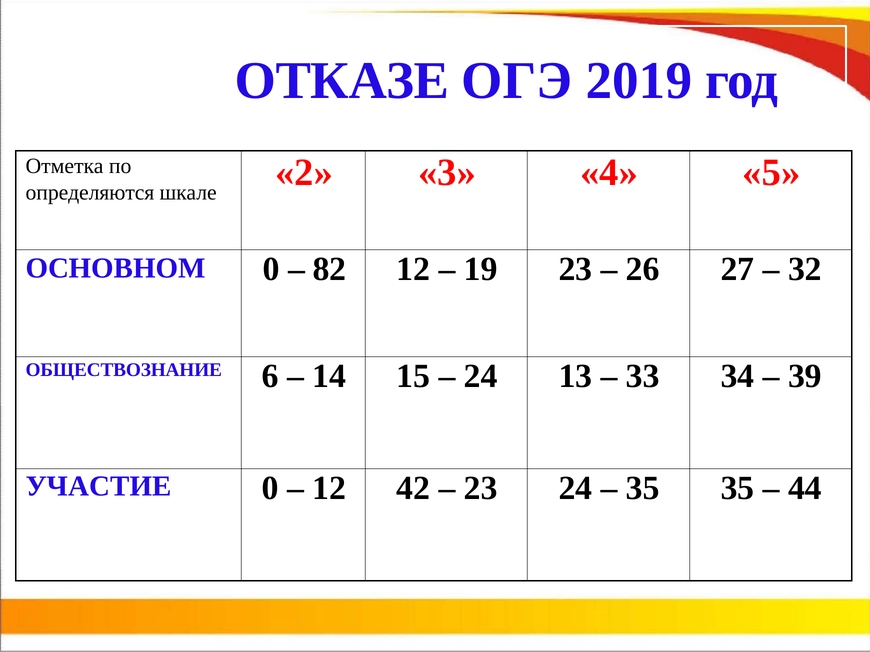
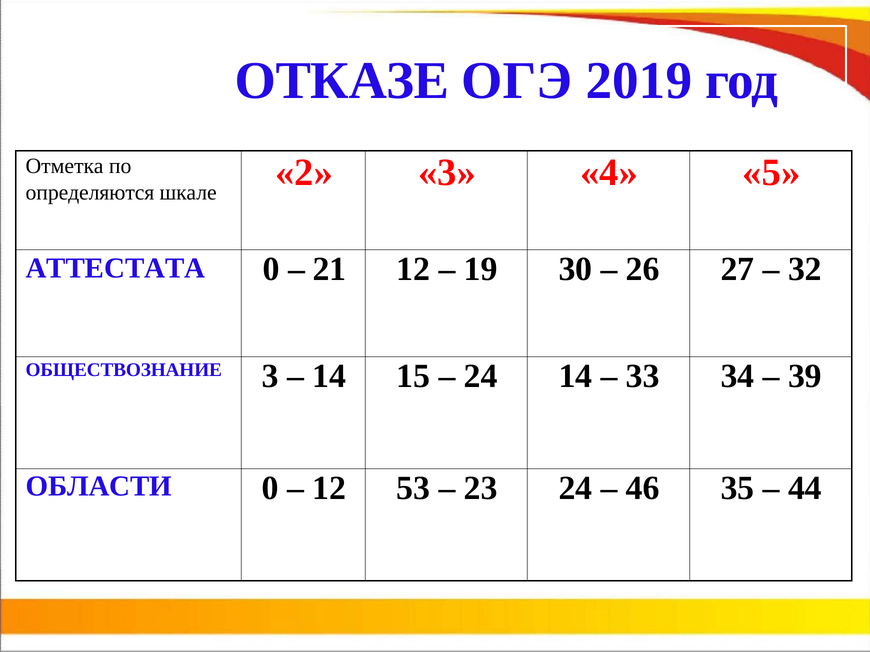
ОСНОВНОМ: ОСНОВНОМ -> АТТЕСТАТА (116, 268)
82: 82 -> 21 (330, 270)
19 23: 23 -> 30 (575, 270)
ОБЩЕСТВОЗНАНИЕ 6: 6 -> 3 (270, 377)
24 13: 13 -> 14 (575, 377)
УЧАСТИЕ: УЧАСТИЕ -> ОБЛАСТИ (99, 486)
42: 42 -> 53 (413, 489)
35: 35 -> 46 (643, 489)
